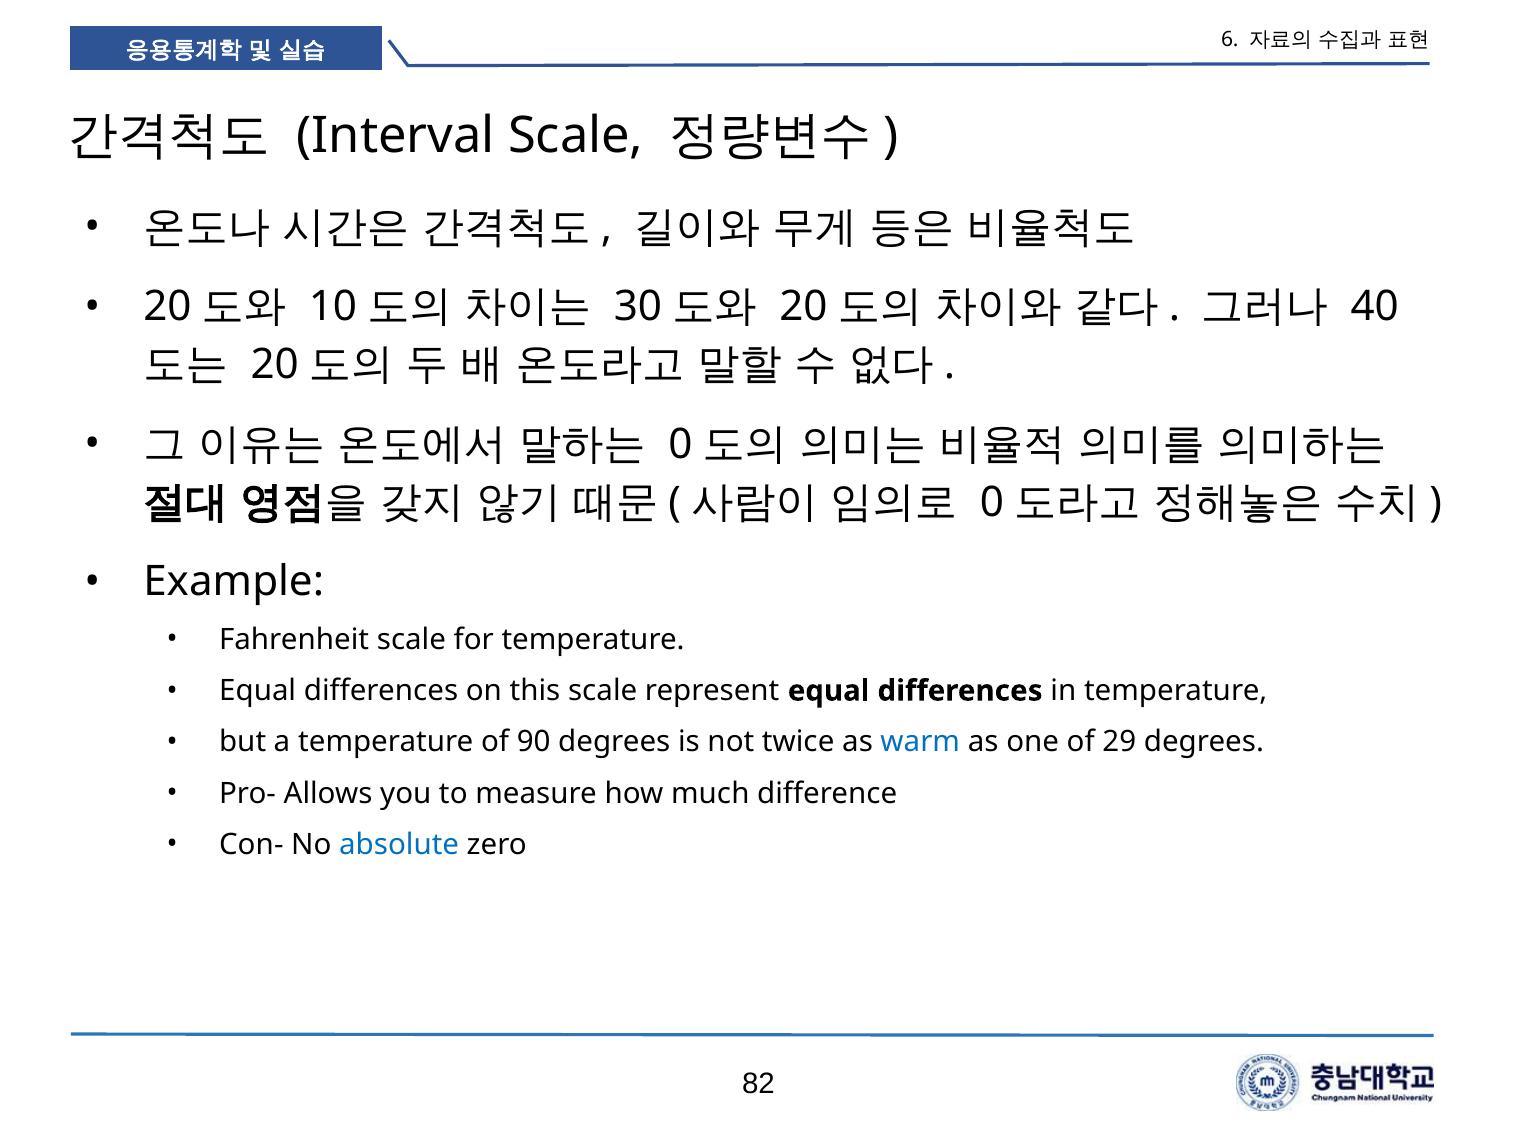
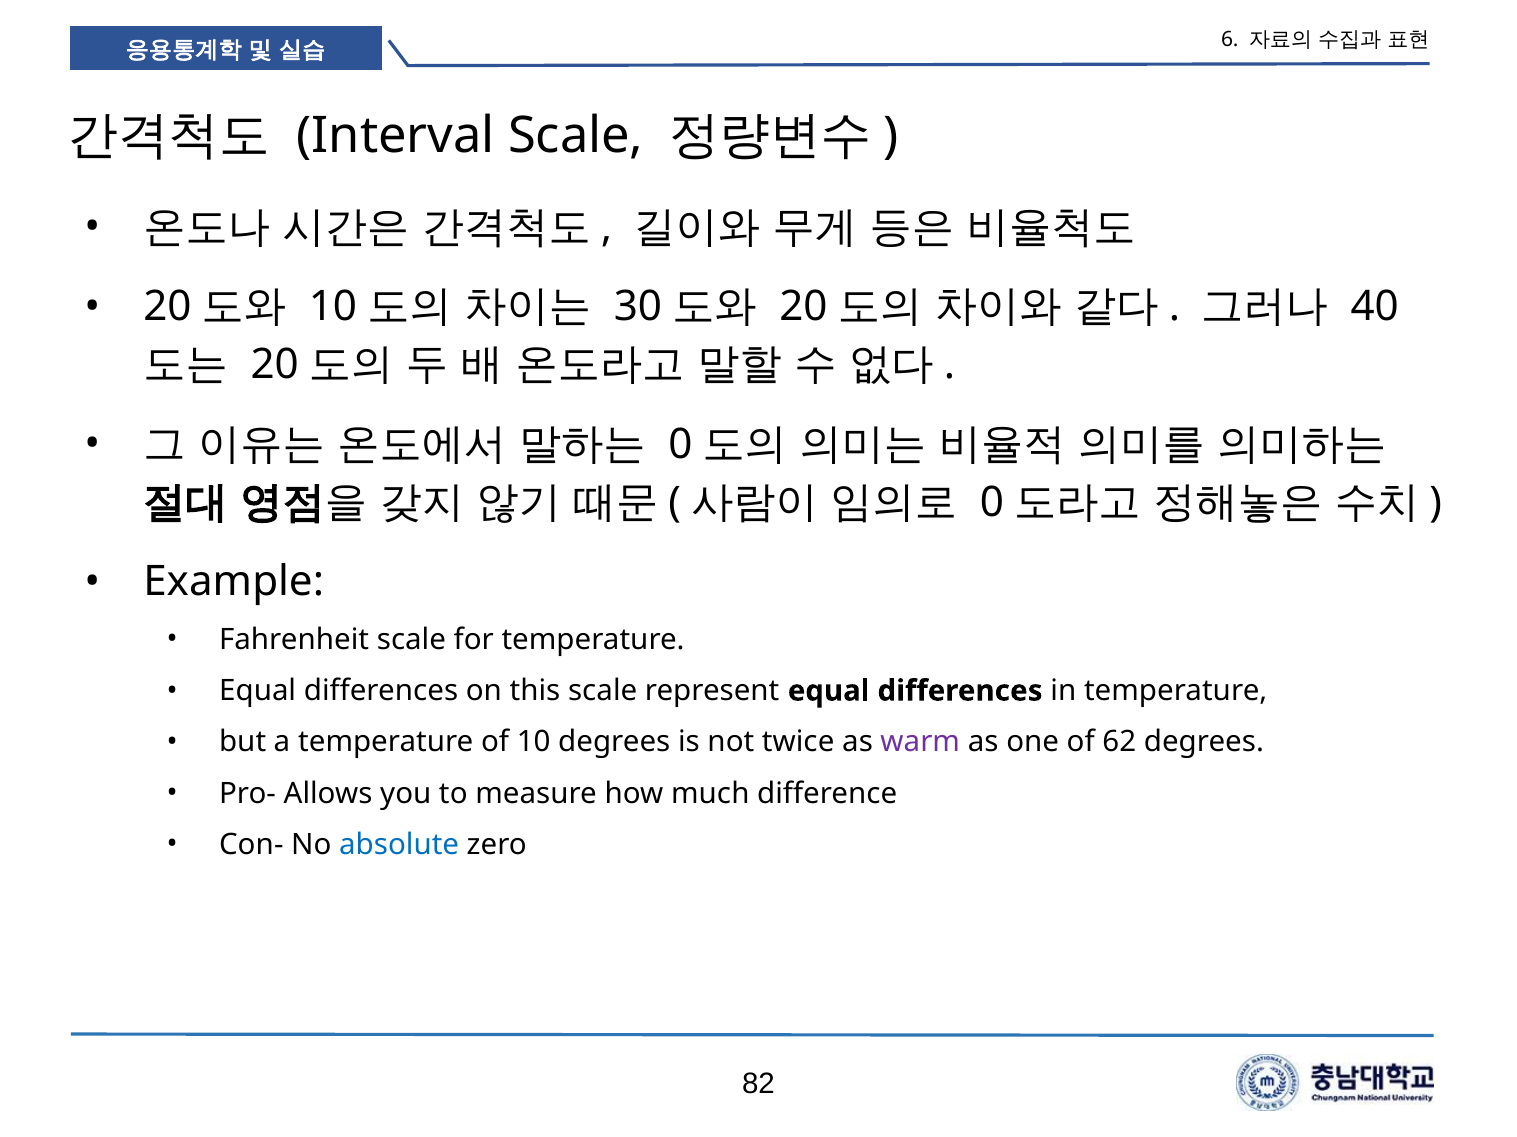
90: 90 -> 10 (534, 743)
warm colour: blue -> purple (920, 743)
29: 29 -> 62 (1119, 743)
